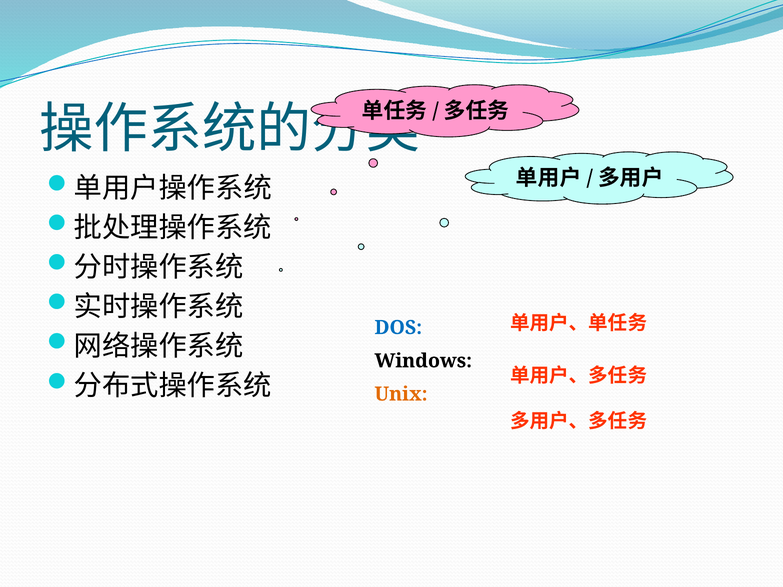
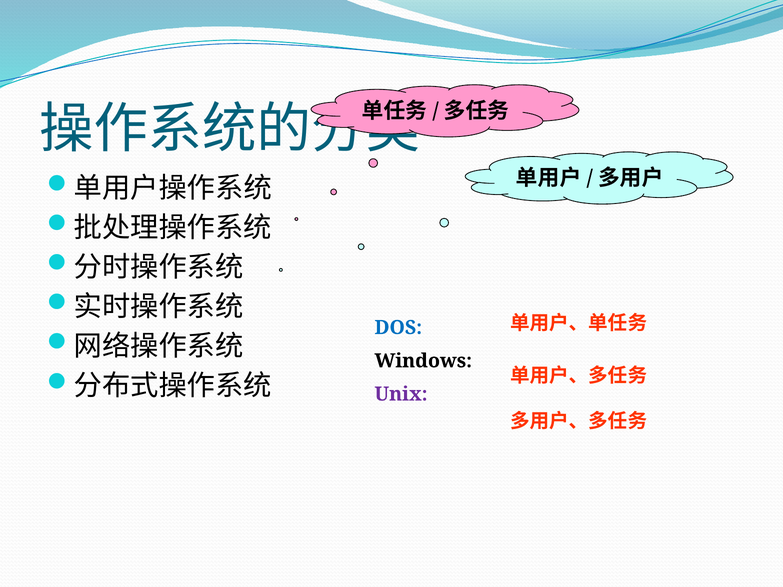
Unix colour: orange -> purple (401, 394)
